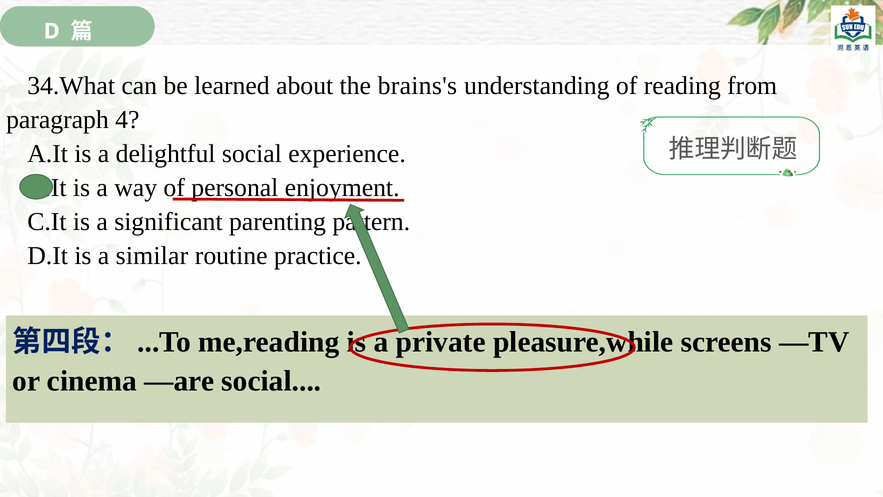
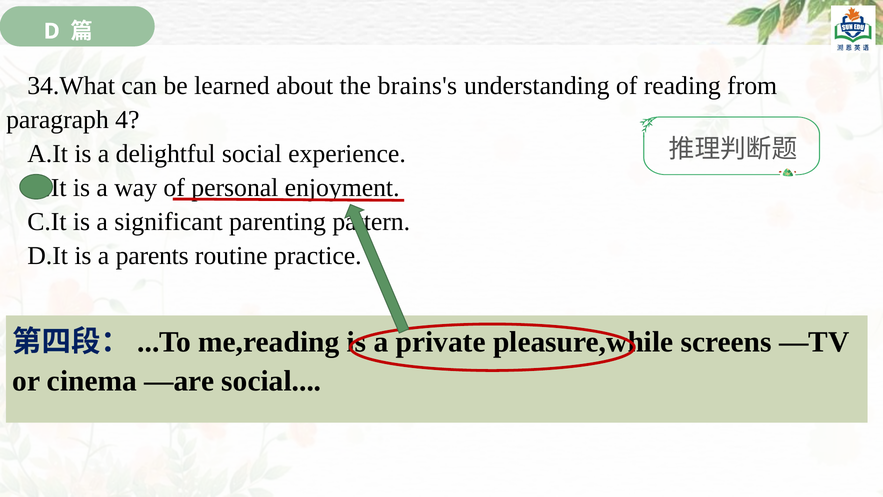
similar: similar -> parents (152, 256)
